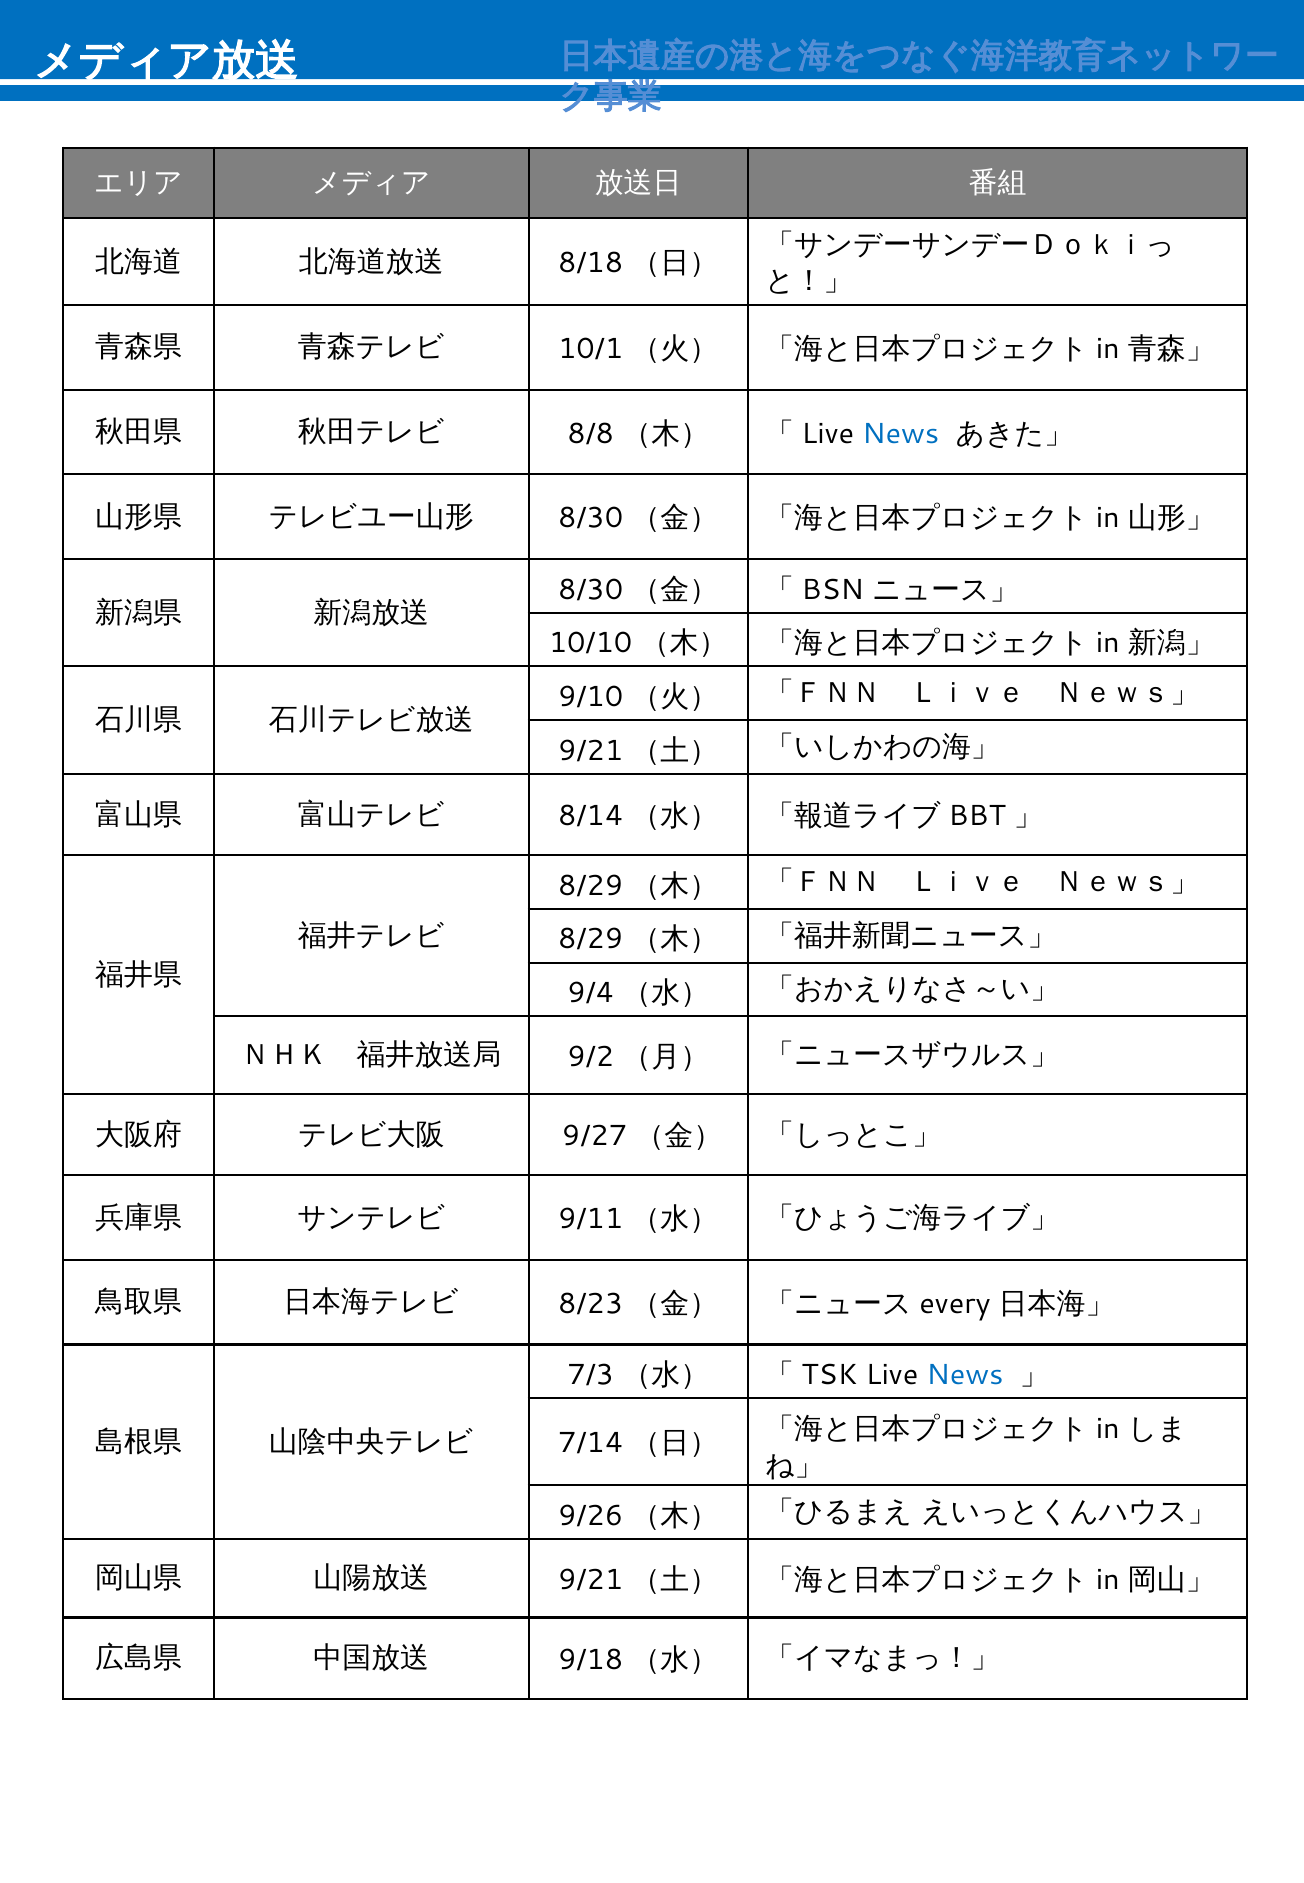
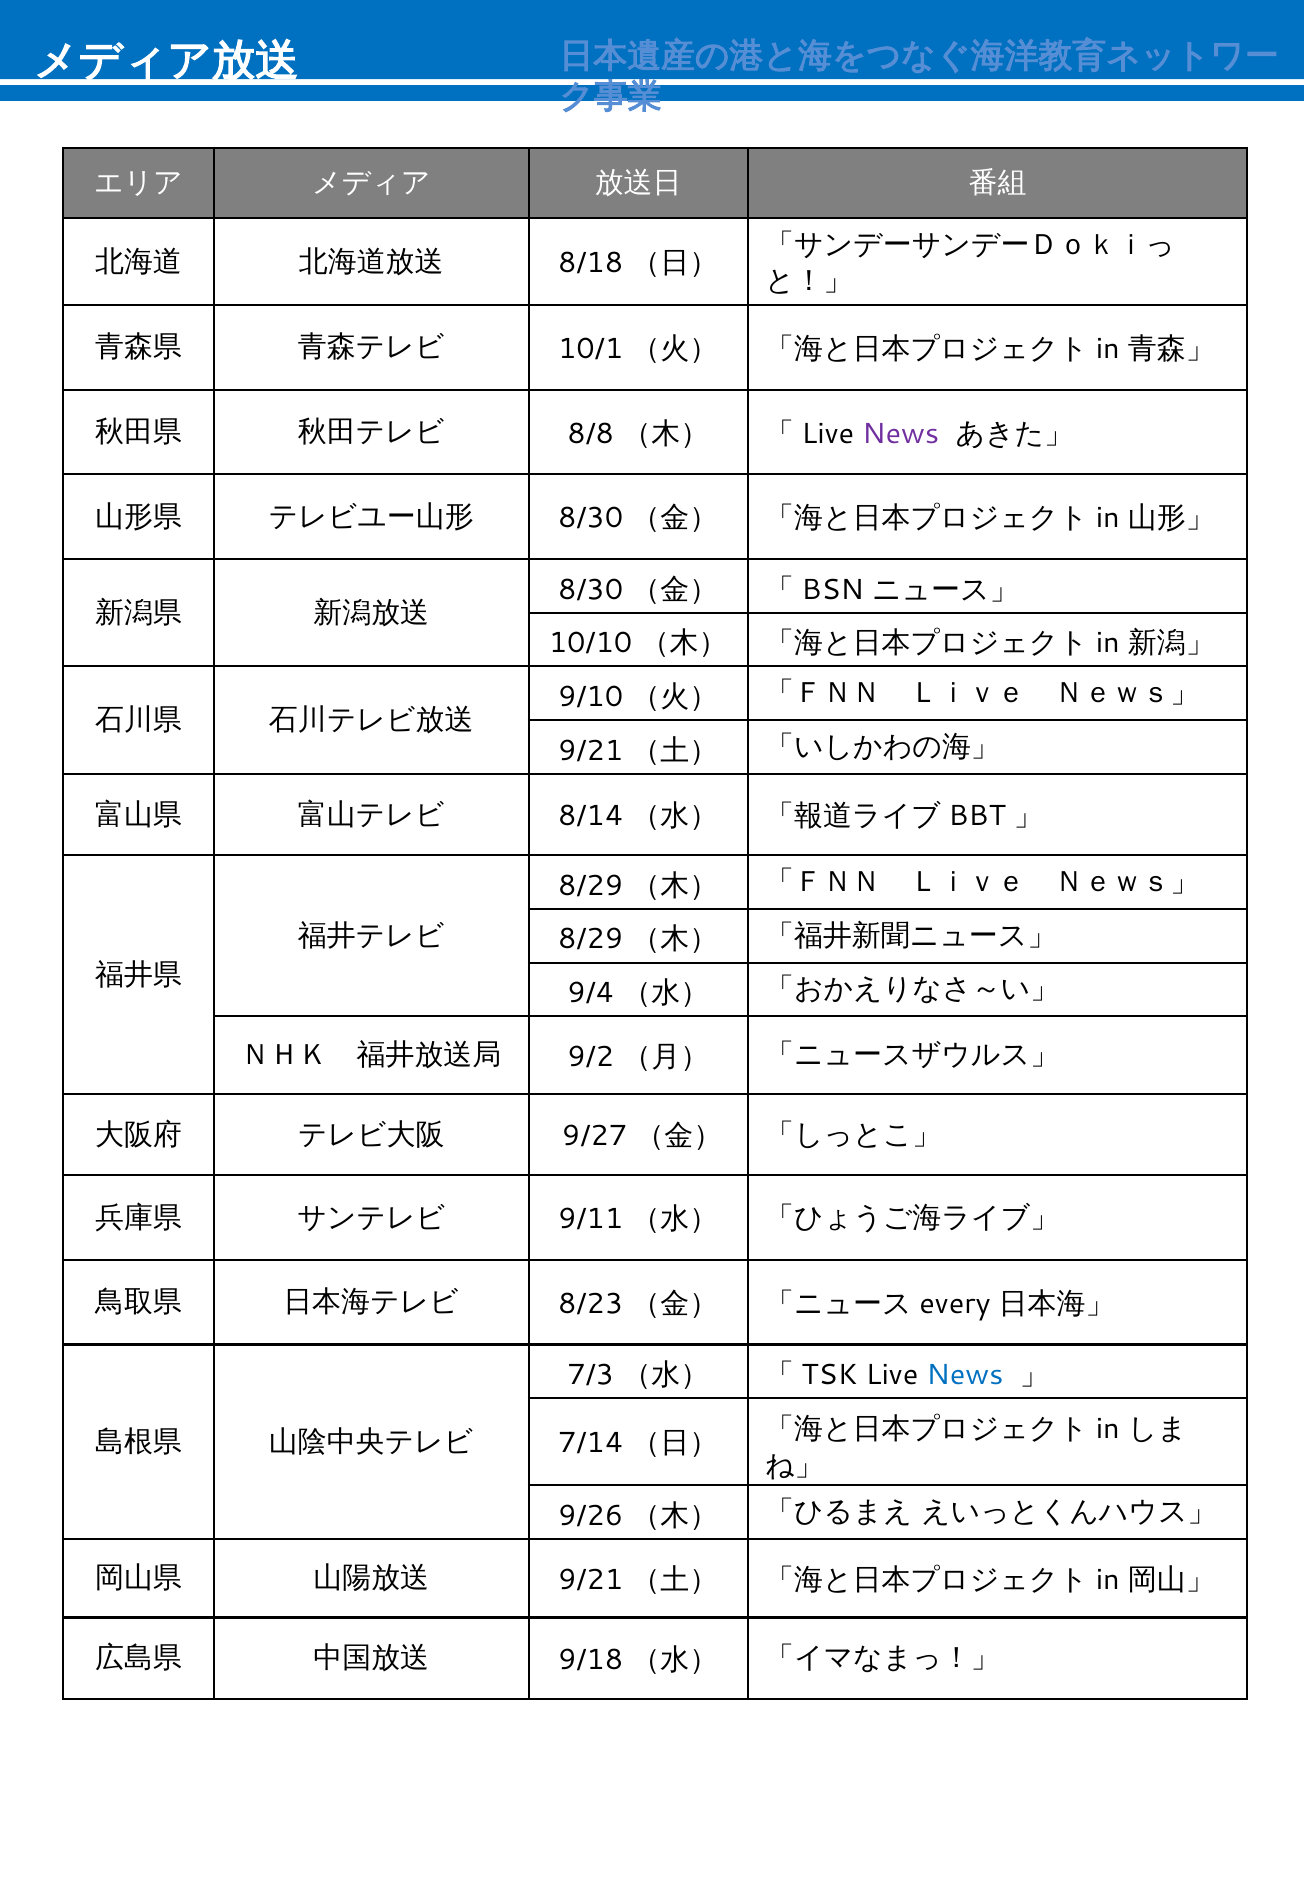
News colour: blue -> purple (901, 434)
